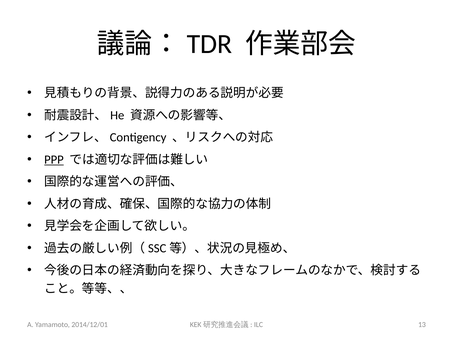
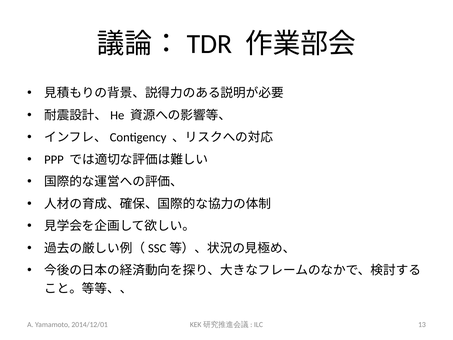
PPP underline: present -> none (54, 159)
